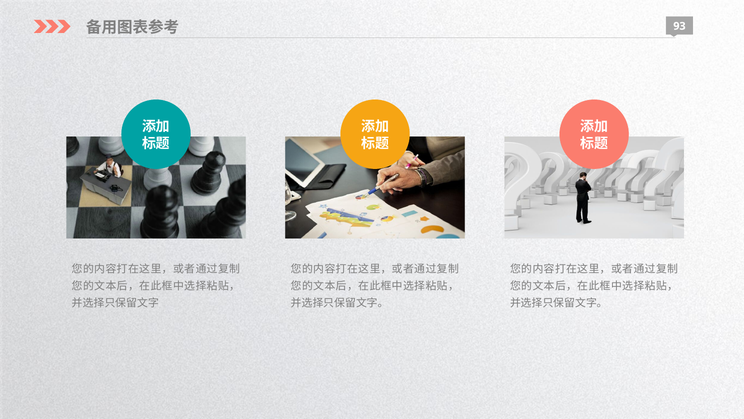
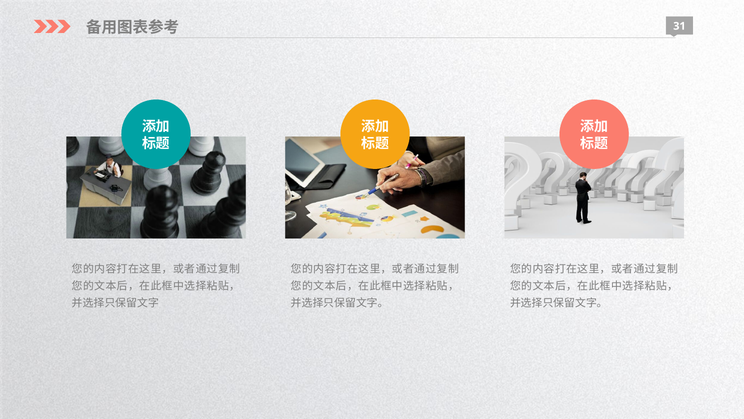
93: 93 -> 31 (679, 26)
